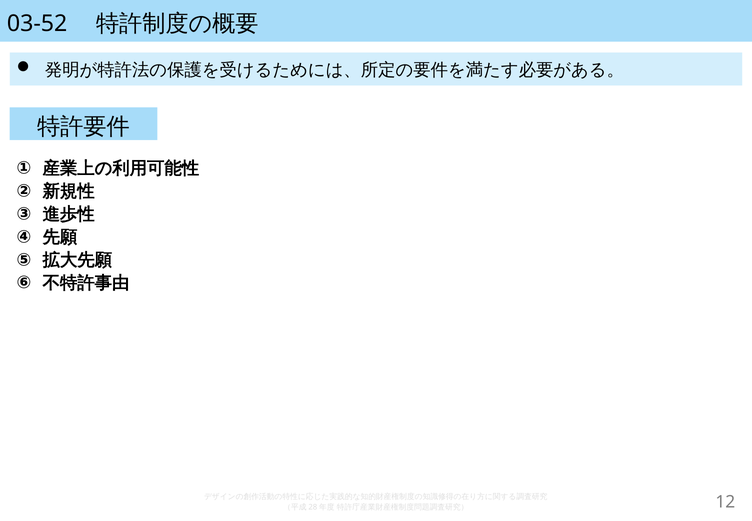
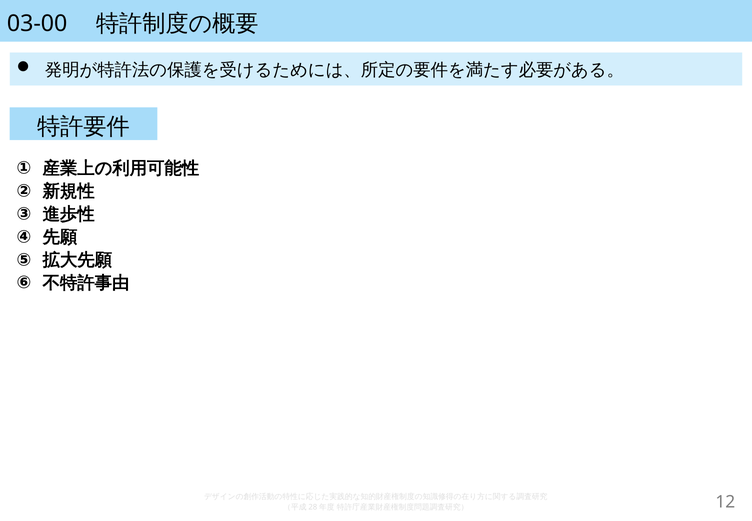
03-52: 03-52 -> 03-00 (37, 24)
